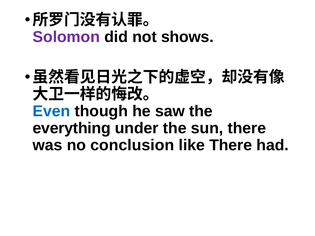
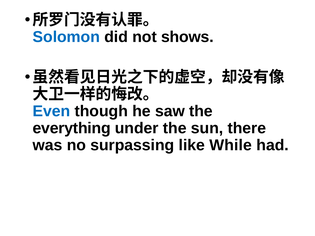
Solomon colour: purple -> blue (66, 37)
conclusion: conclusion -> surpassing (132, 145)
like There: There -> While (231, 145)
